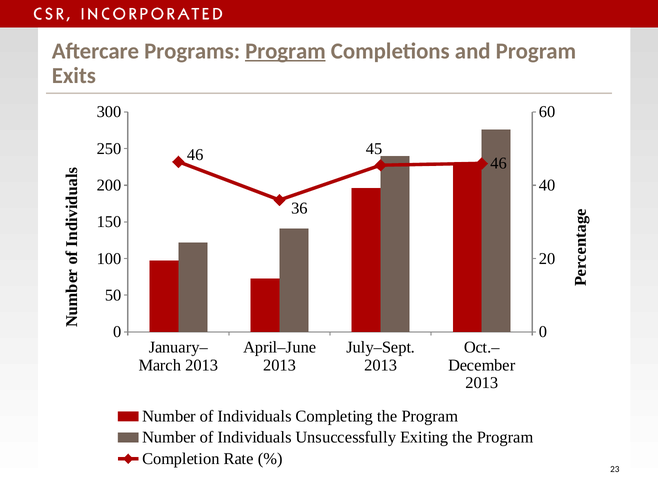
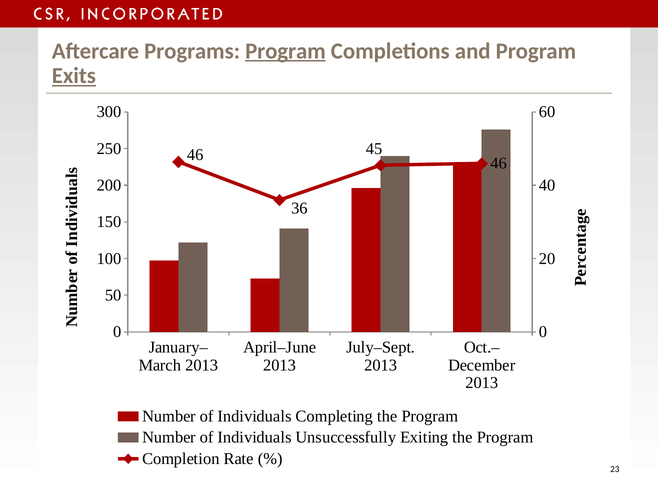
Exits underline: none -> present (74, 76)
